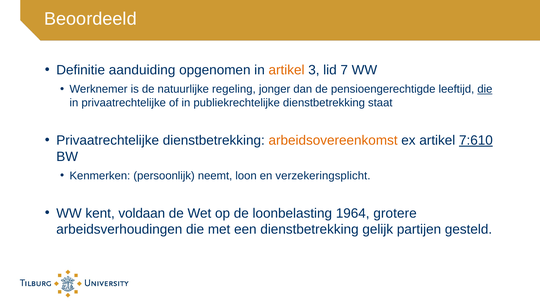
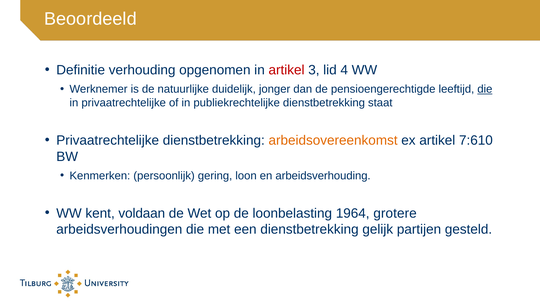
aanduiding: aanduiding -> verhouding (142, 70)
artikel colour: orange -> red (287, 70)
7: 7 -> 4 (344, 70)
regeling: regeling -> duidelijk (234, 89)
7:610 underline: present -> none (476, 140)
neemt: neemt -> gering (215, 176)
verzekeringsplicht: verzekeringsplicht -> arbeidsverhouding (323, 176)
